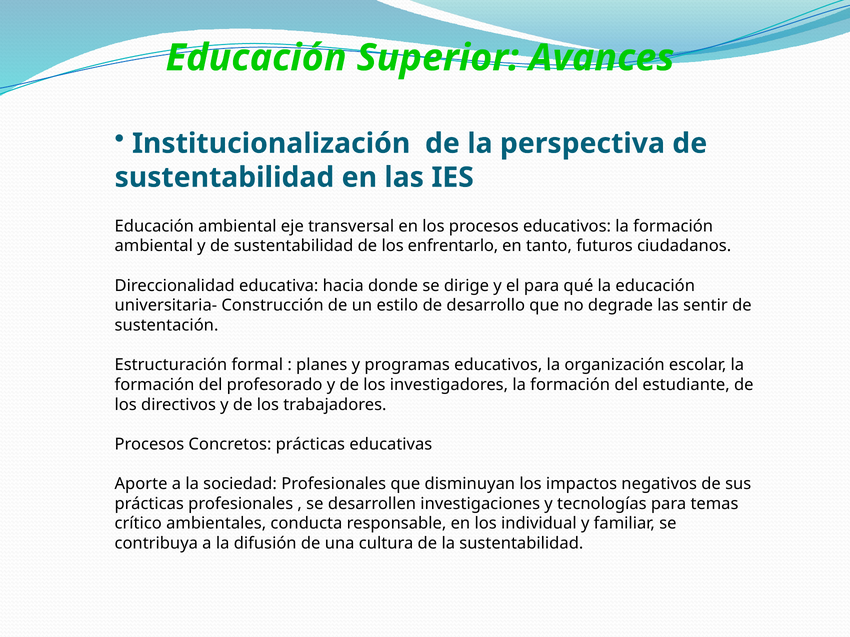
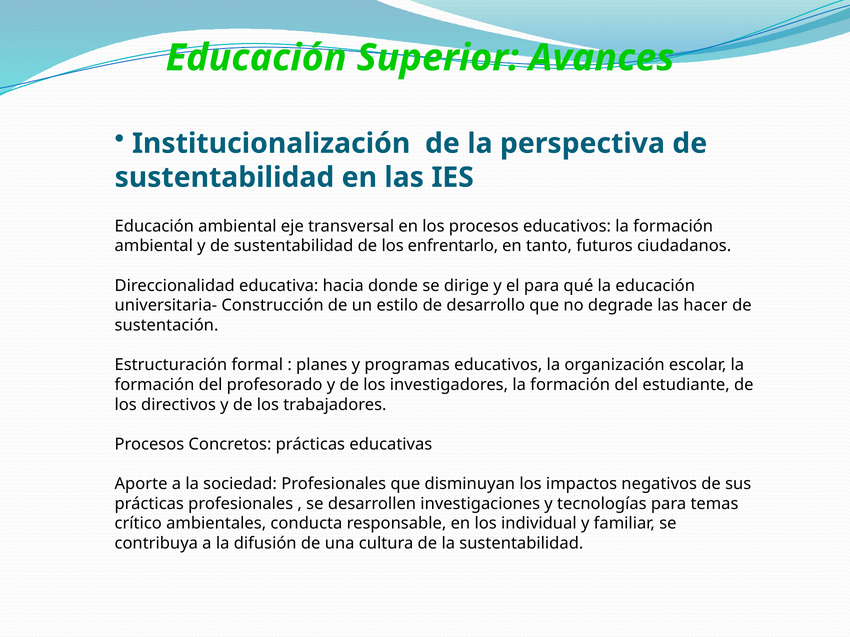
sentir: sentir -> hacer (705, 306)
